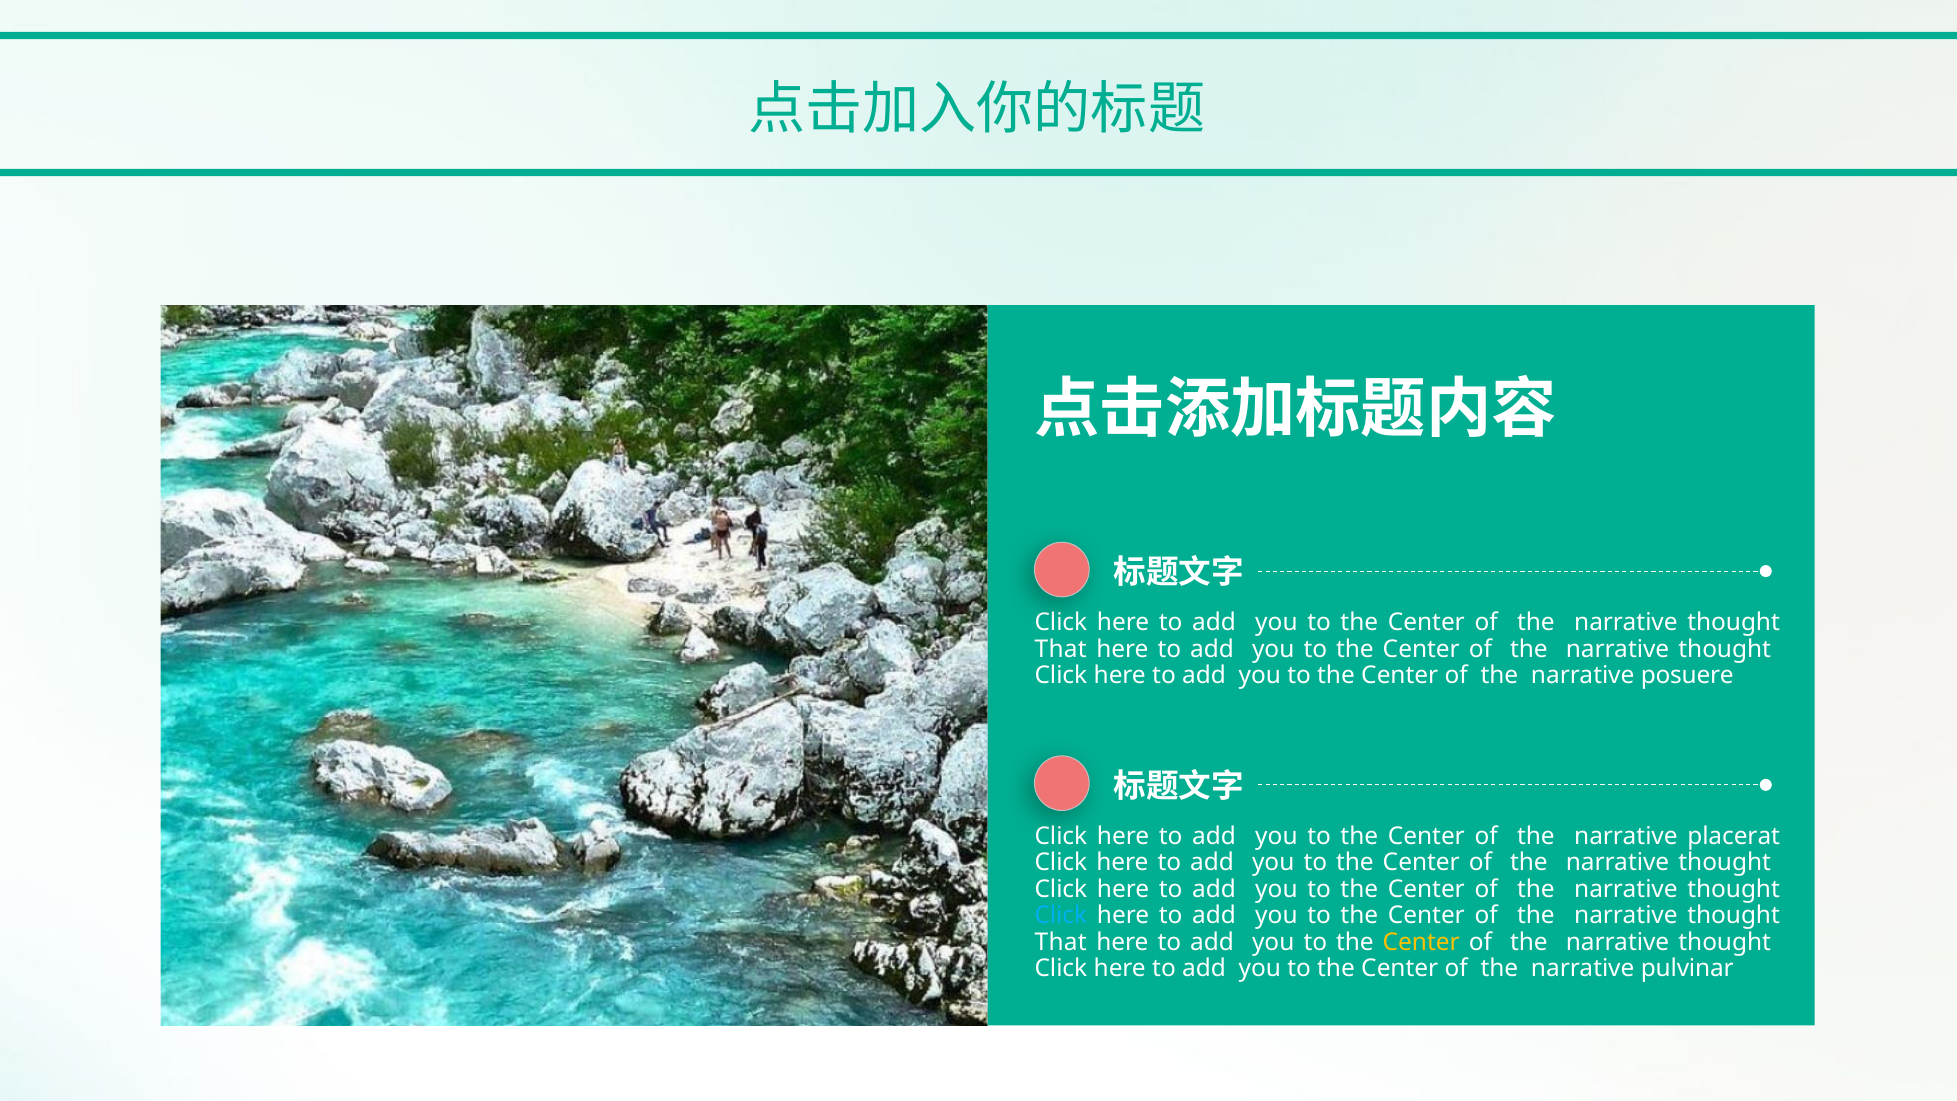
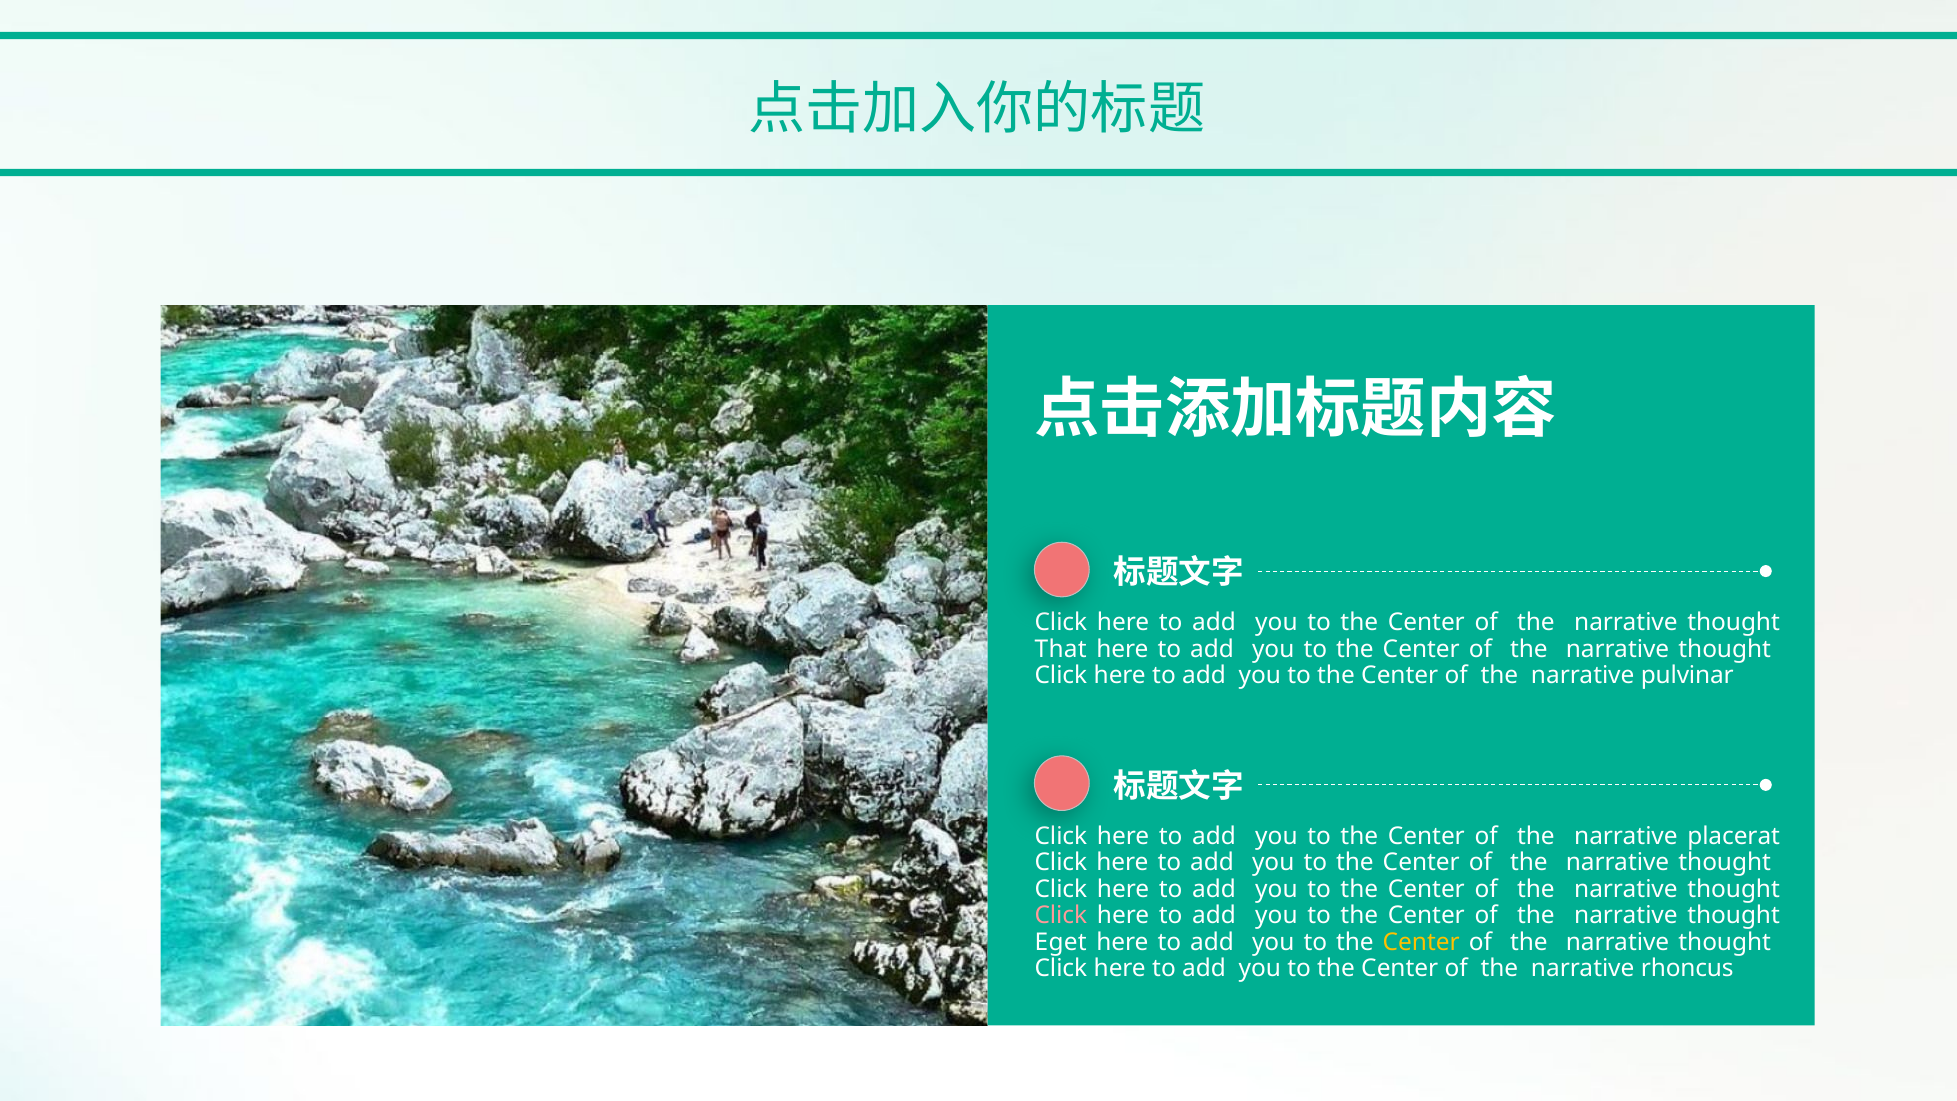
posuere: posuere -> pulvinar (1687, 676)
Click colour: light blue -> pink (1061, 916)
That: That -> Eget (1061, 943)
pulvinar: pulvinar -> rhoncus (1687, 969)
